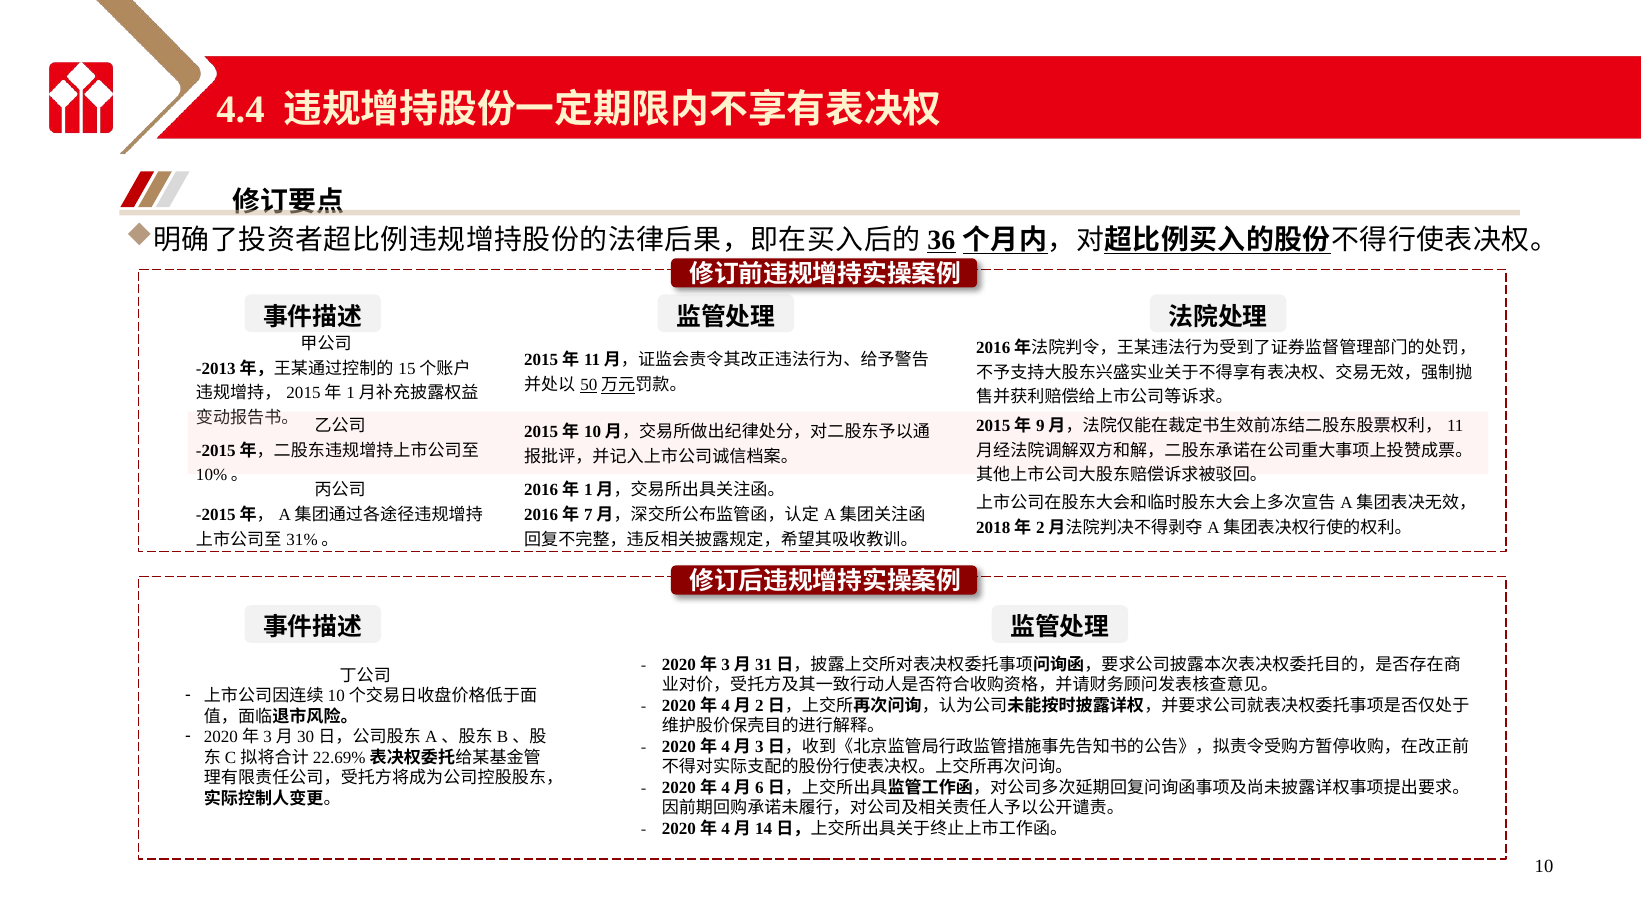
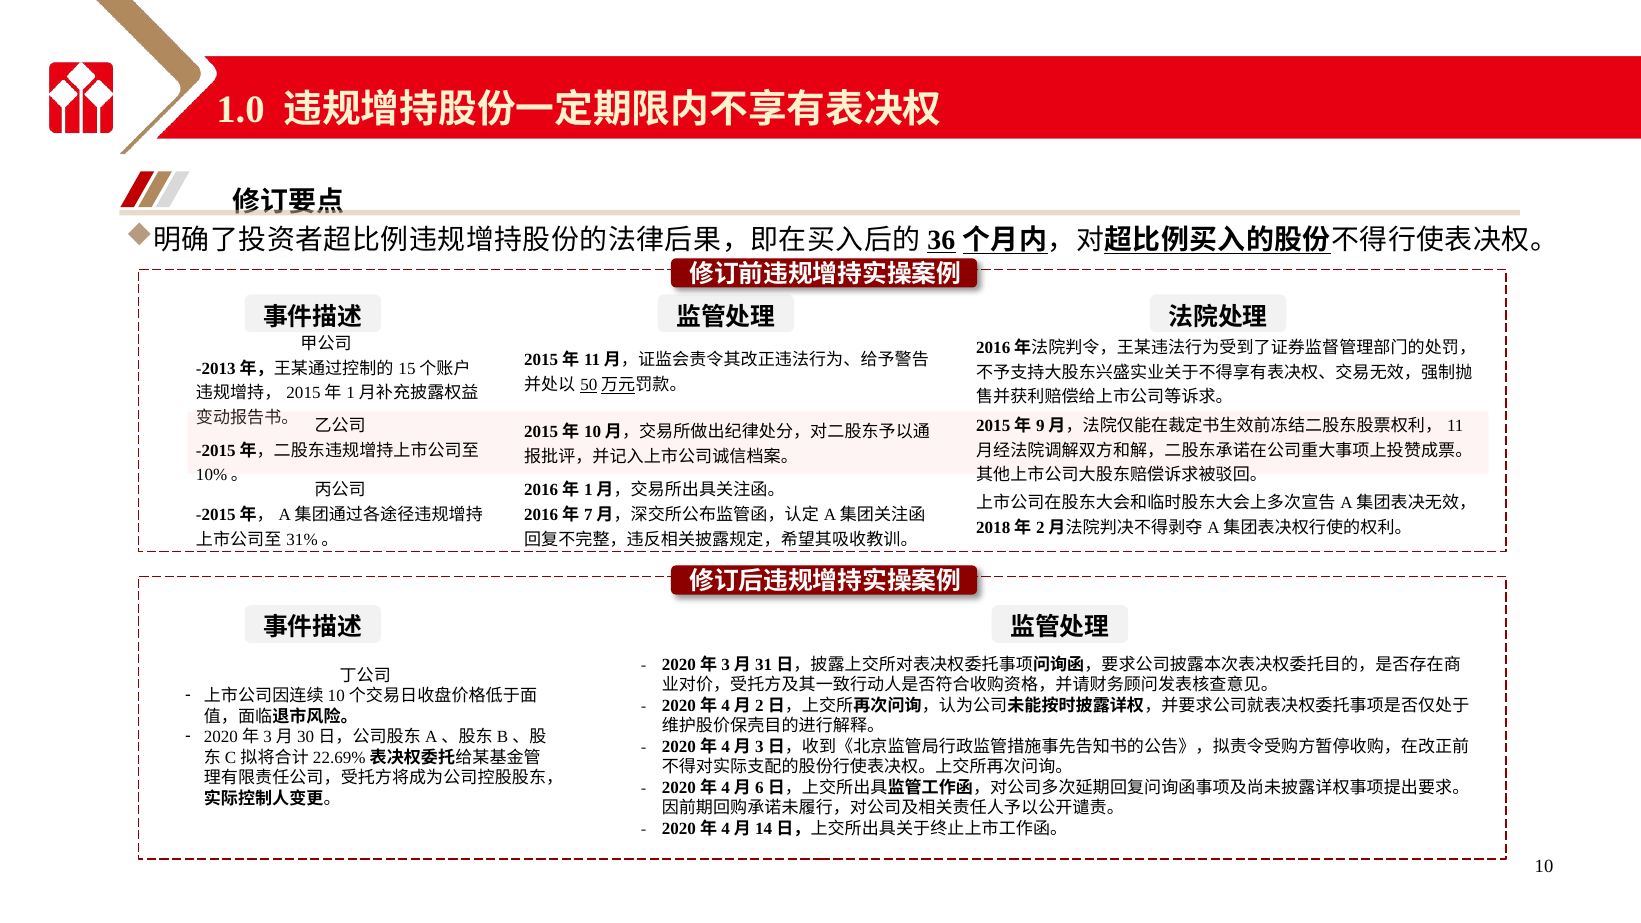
4.4: 4.4 -> 1.0 (240, 109)
